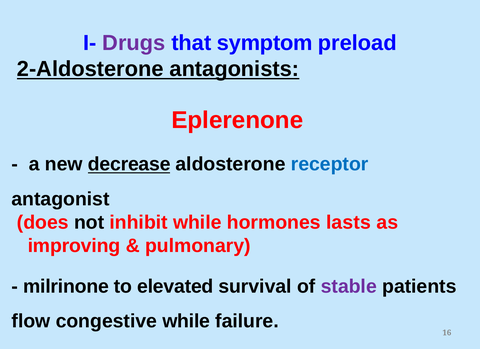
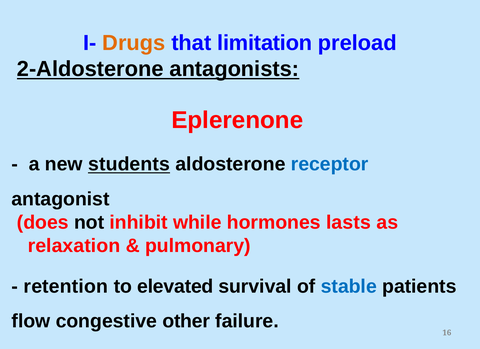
Drugs colour: purple -> orange (134, 43)
symptom: symptom -> limitation (265, 43)
decrease: decrease -> students (129, 164)
improving: improving -> relaxation (74, 246)
milrinone: milrinone -> retention (66, 286)
stable colour: purple -> blue (349, 286)
congestive while: while -> other (186, 321)
